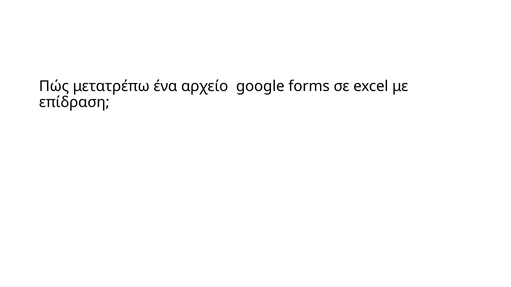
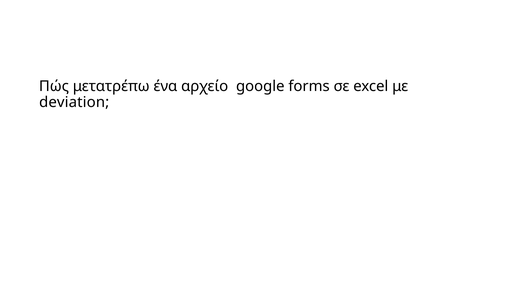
επίδραση: επίδραση -> deviation (74, 102)
